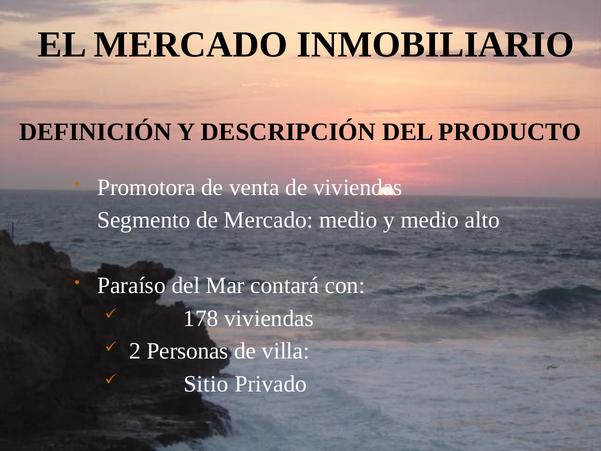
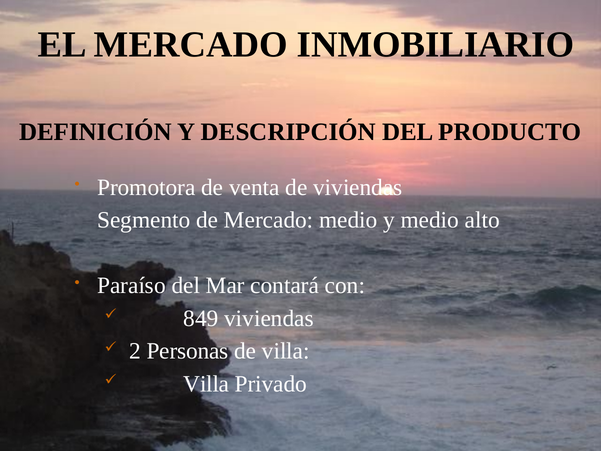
178: 178 -> 849 (201, 318)
Sitio: Sitio -> Villa (206, 384)
